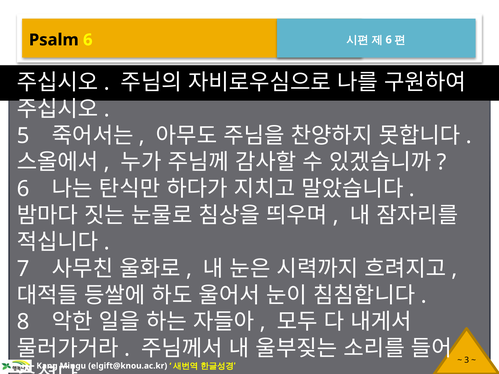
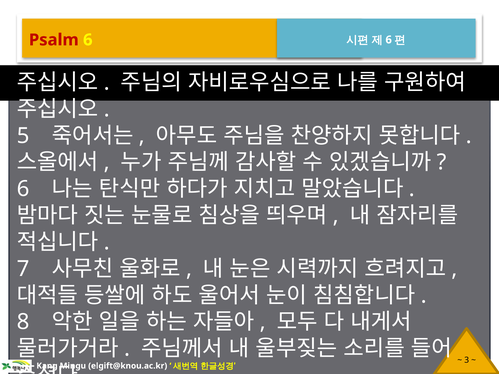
Psalm colour: black -> red (54, 40)
